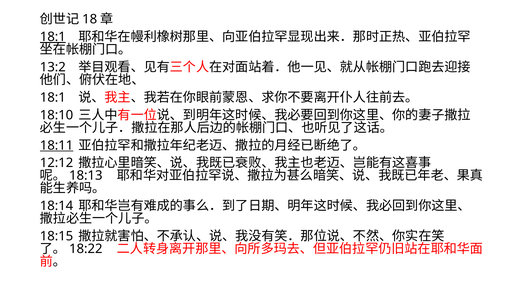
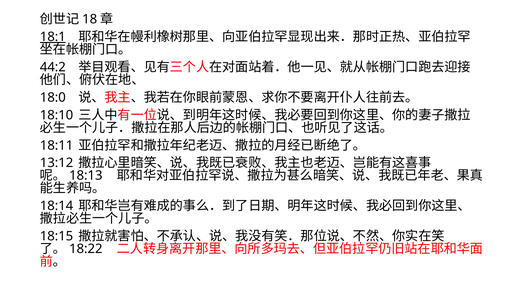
13:2: 13:2 -> 44:2 (53, 67)
18:1: 18:1 -> 18:0 (53, 98)
18:11 underline: present -> none (57, 145)
12:12: 12:12 -> 13:12 (57, 163)
